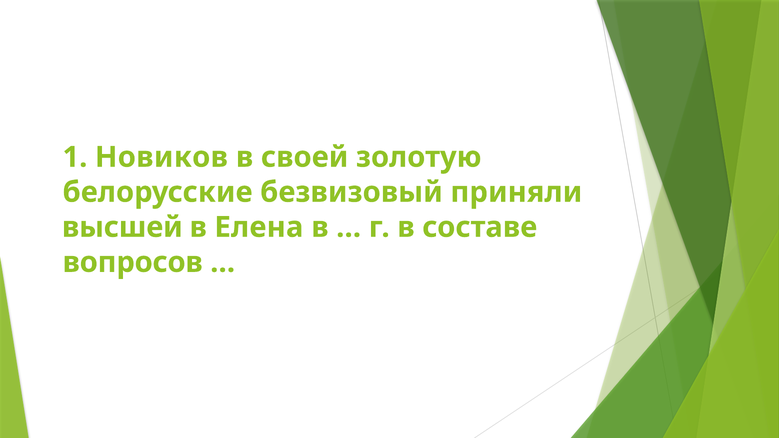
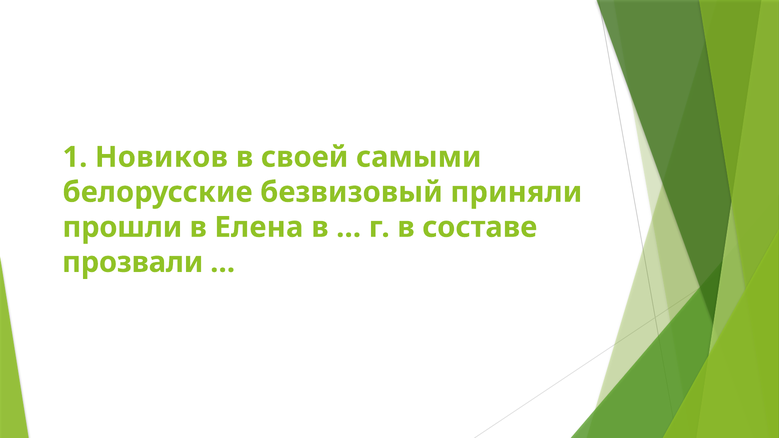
золотую: золотую -> самыми (419, 157)
высшей: высшей -> прошли (122, 227)
вопросов: вопросов -> прозвали (133, 262)
